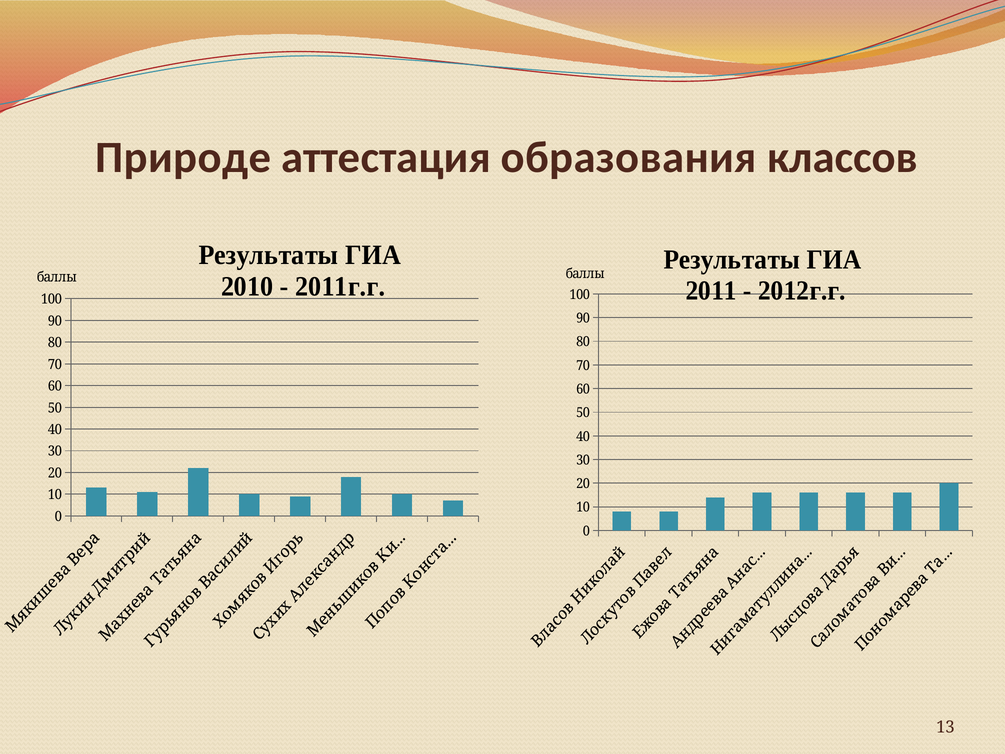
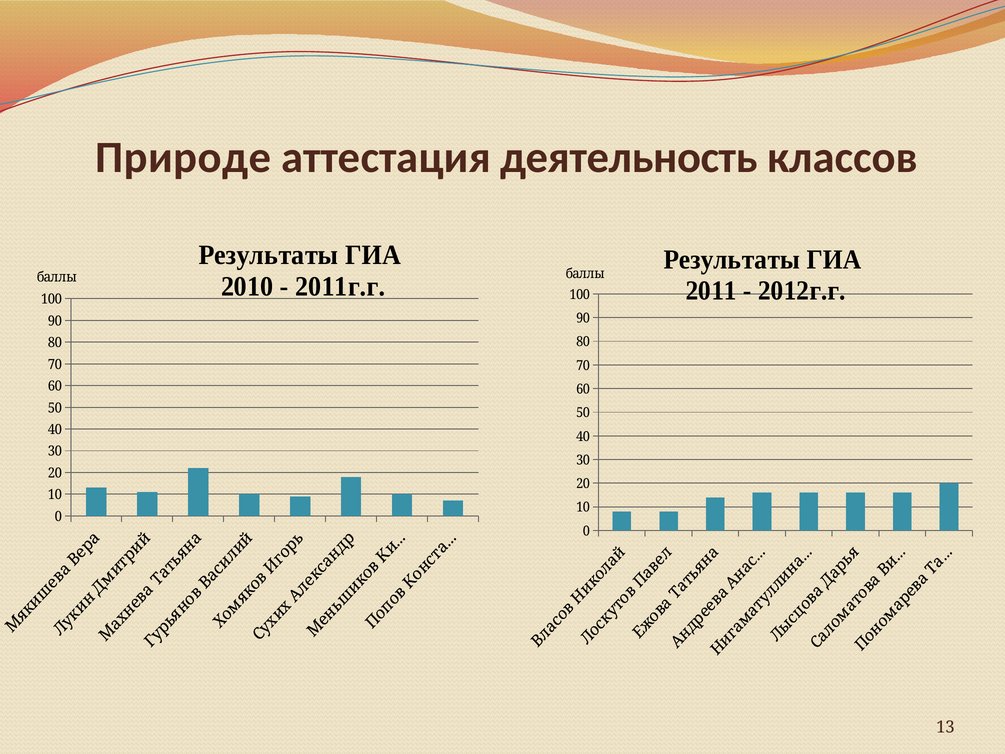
образования: образования -> деятельность (629, 157)
